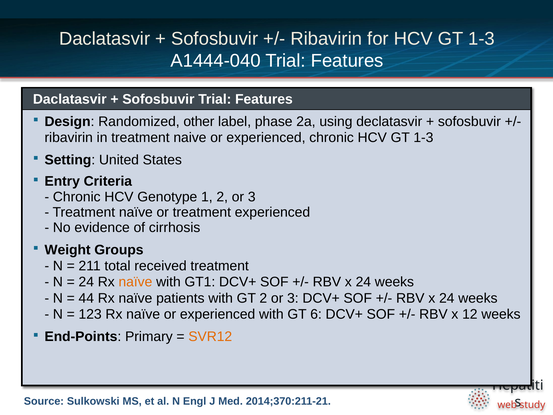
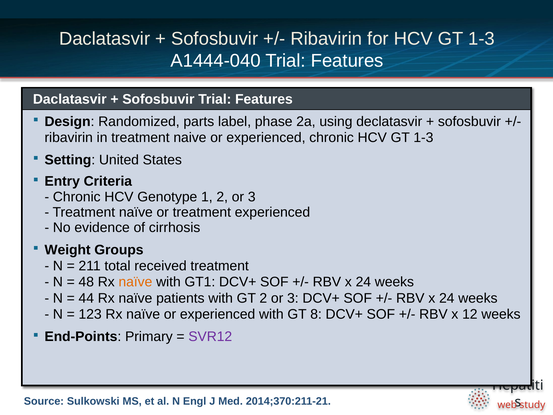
other: other -> parts (199, 121)
24: 24 -> 48 (86, 282)
6: 6 -> 8 (316, 314)
SVR12 colour: orange -> purple (210, 336)
